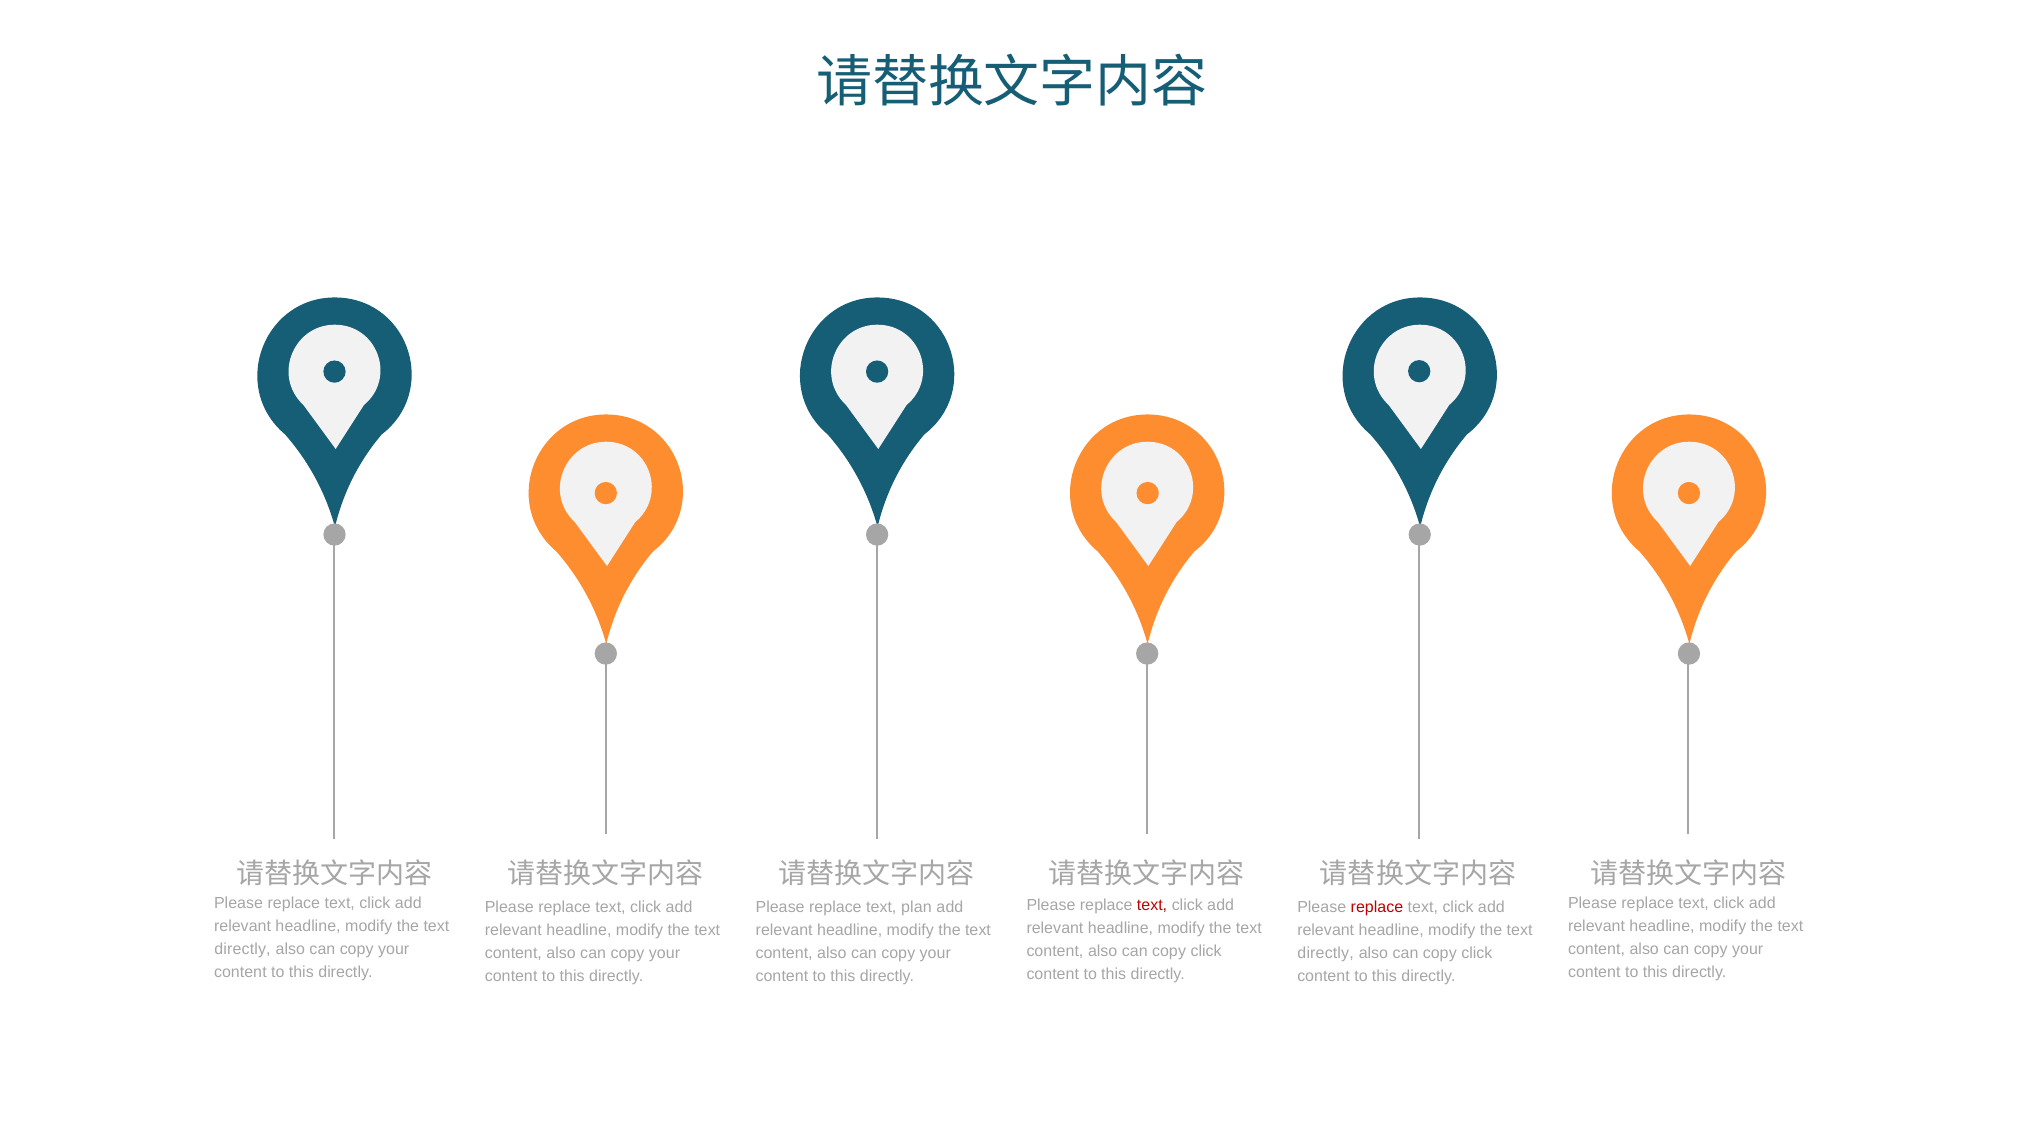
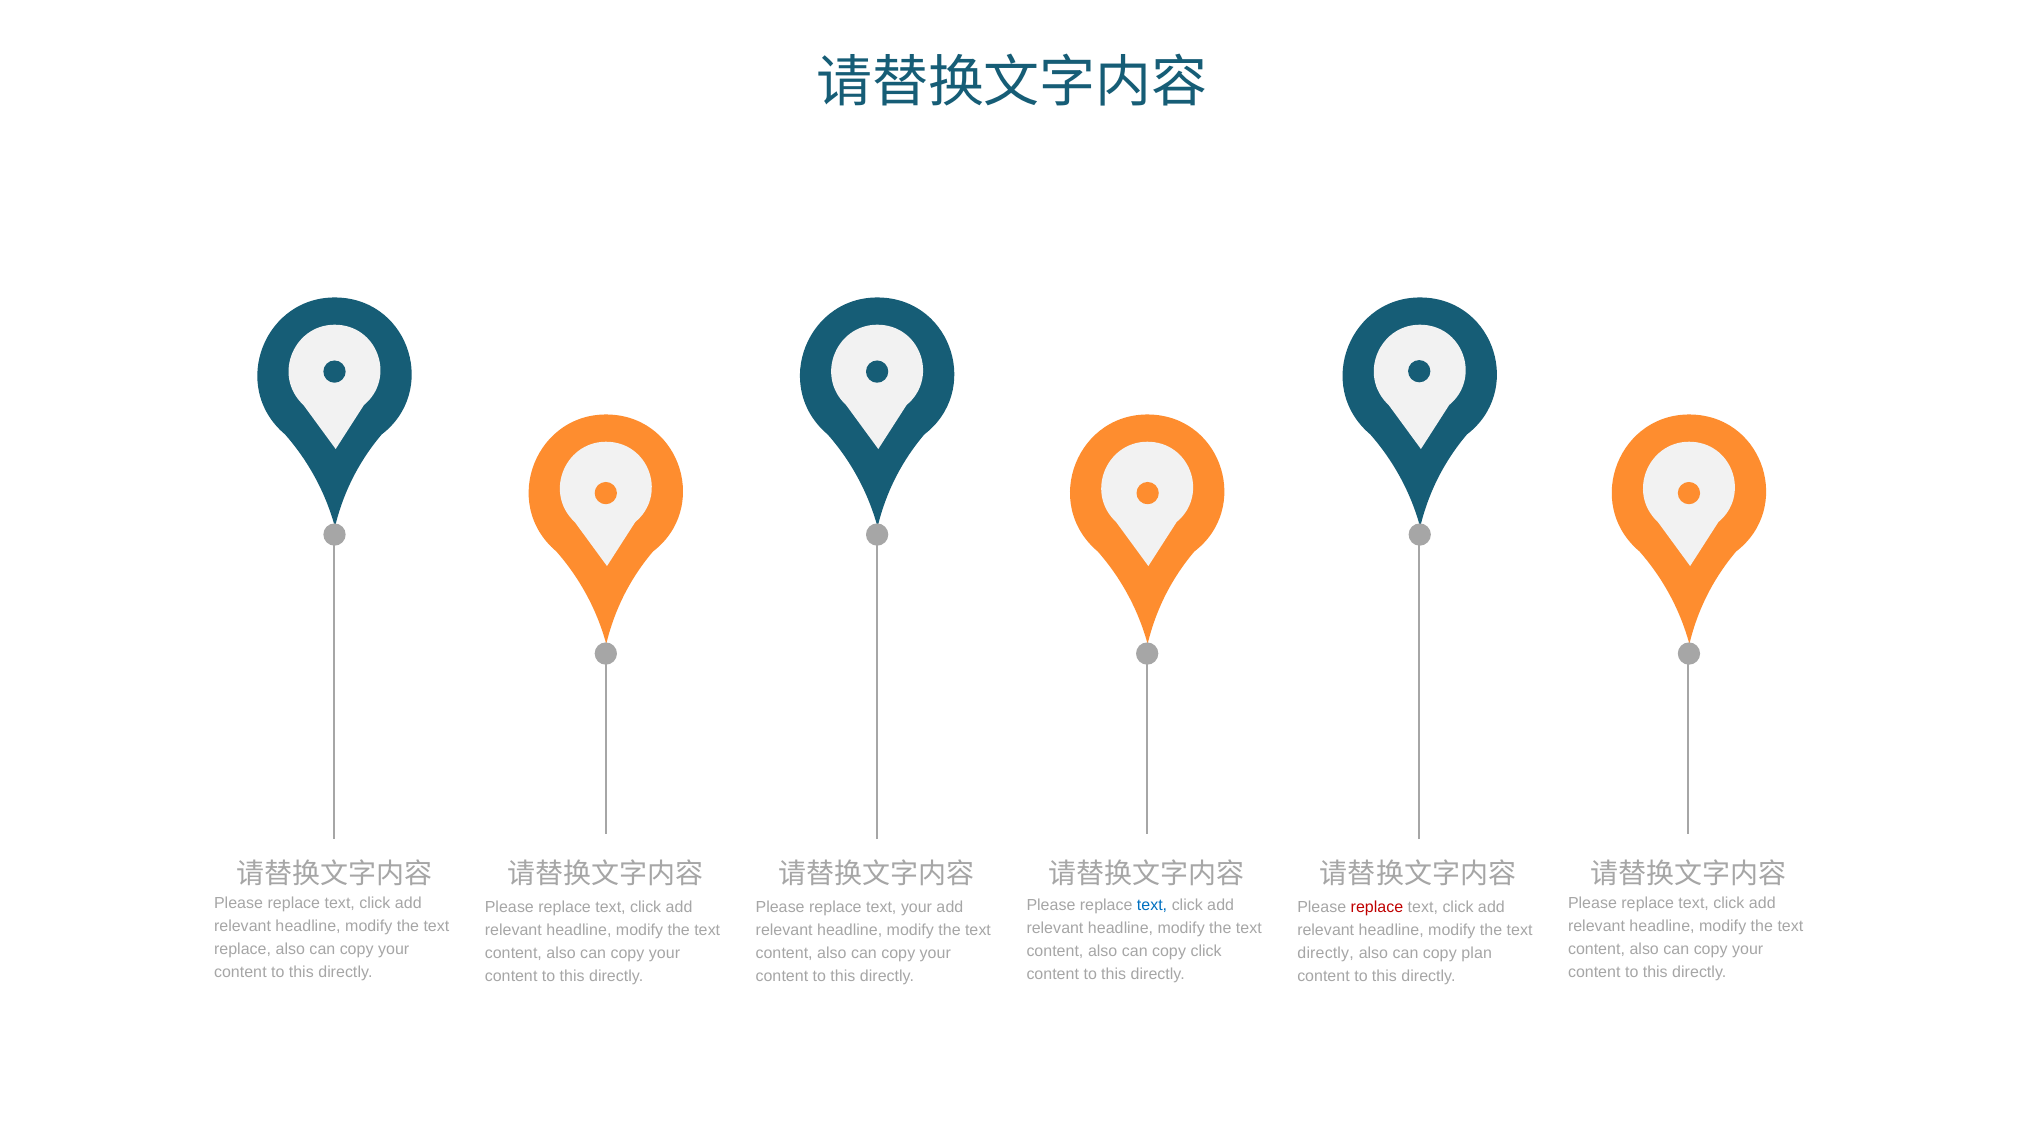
text colour: red -> blue (1152, 906)
text plan: plan -> your (917, 908)
directly: directly -> replace (243, 949)
click: click -> plan (1477, 954)
